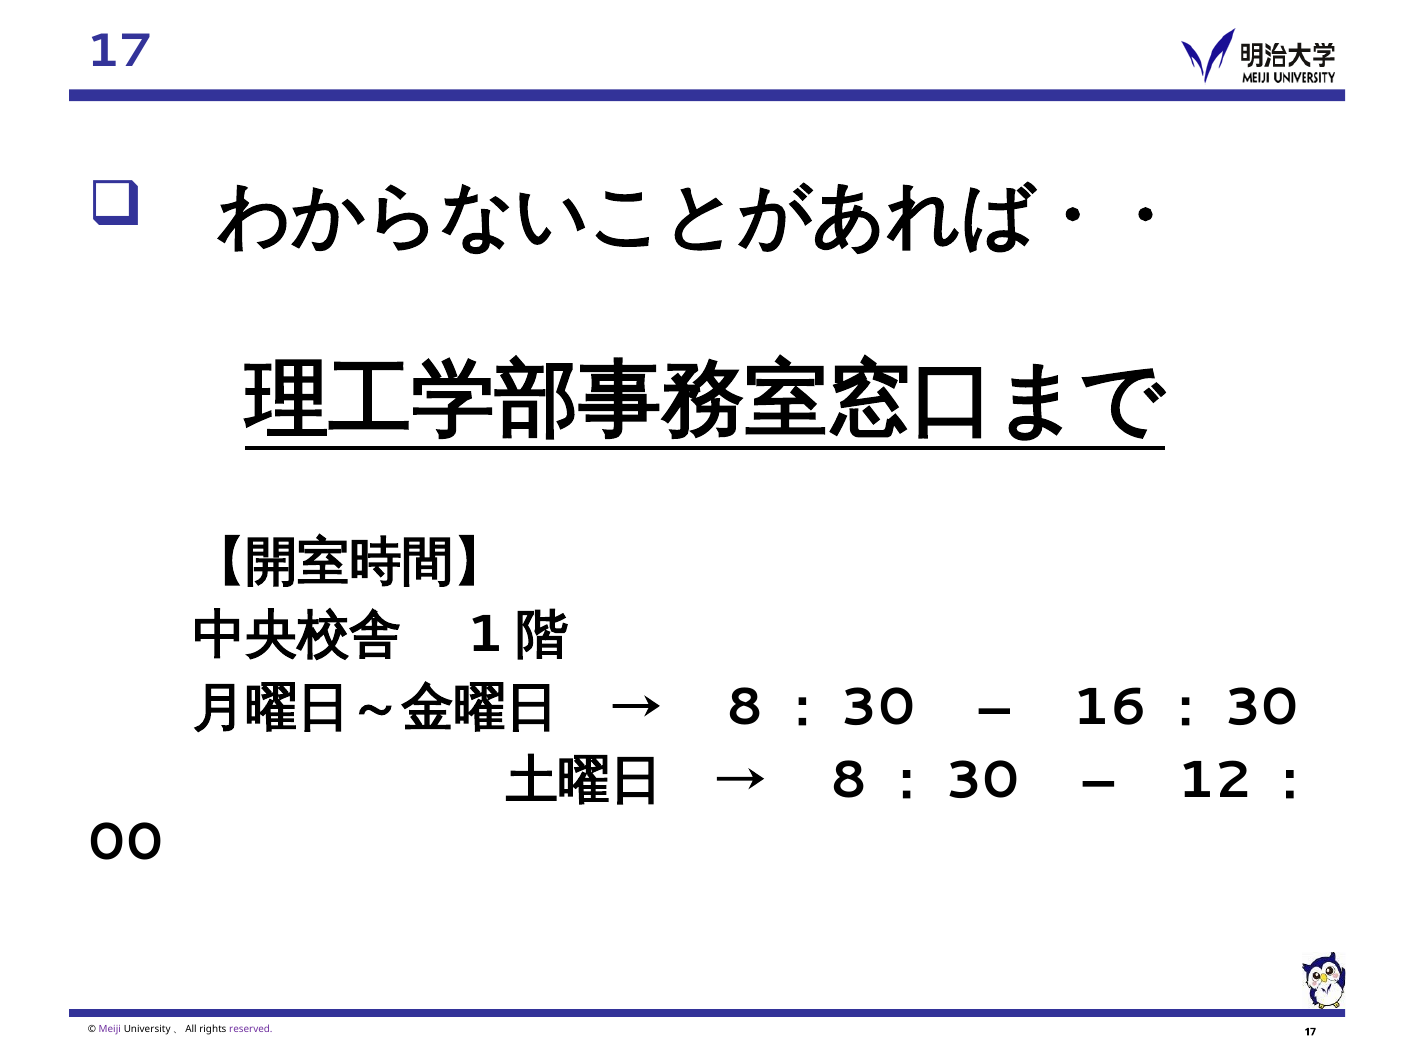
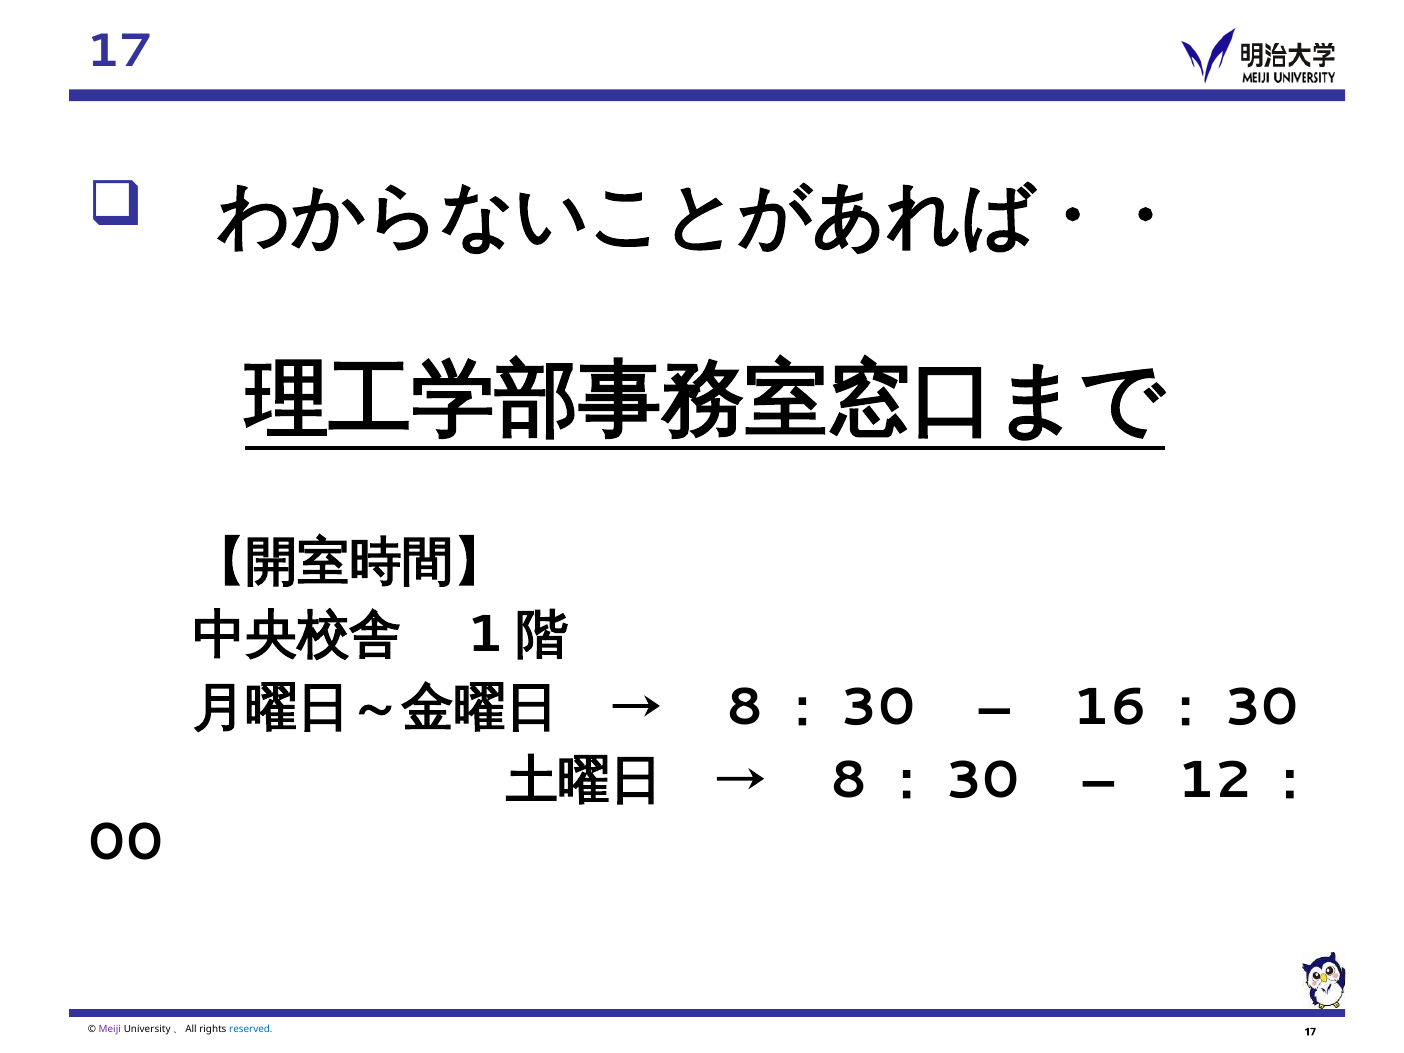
reserved colour: purple -> blue (251, 1029)
